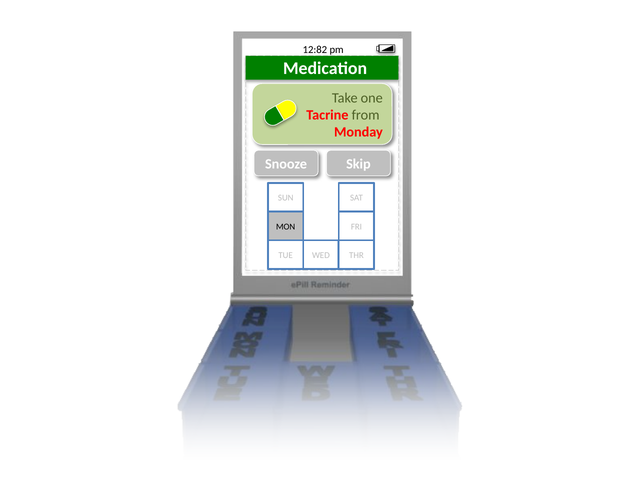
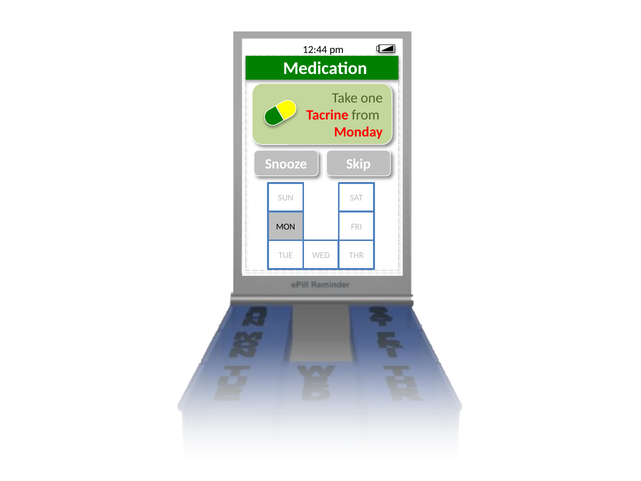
12:82: 12:82 -> 12:44 (315, 50)
